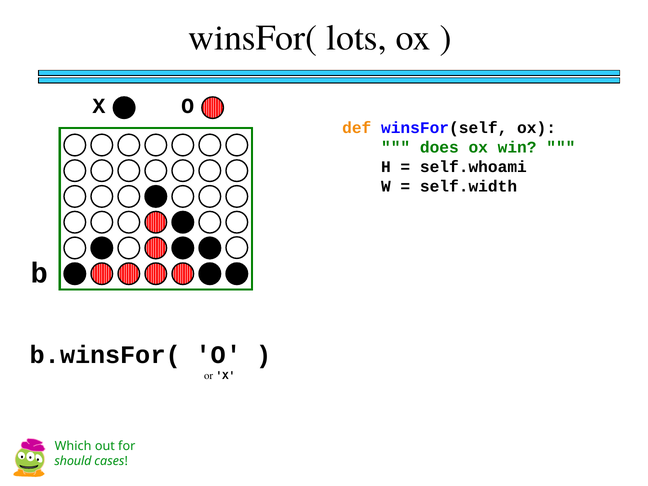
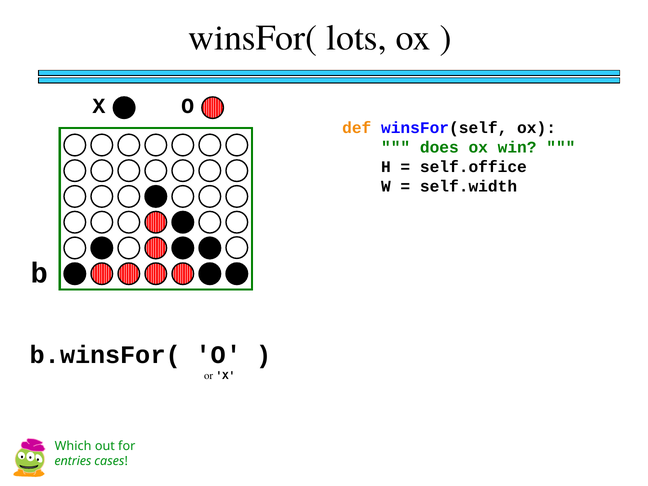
self.whoami: self.whoami -> self.office (473, 167)
should: should -> entries (73, 461)
